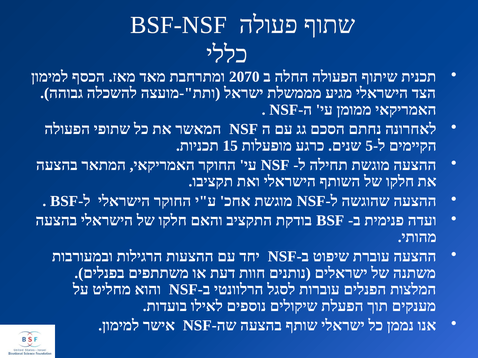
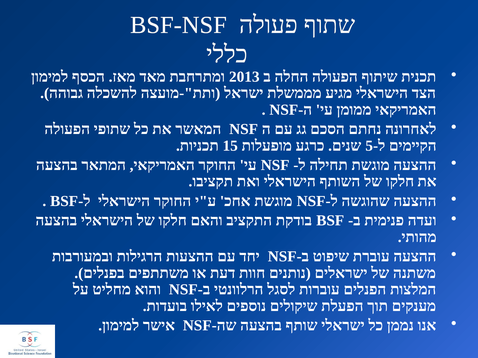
2070: 2070 -> 2013 (244, 77)
